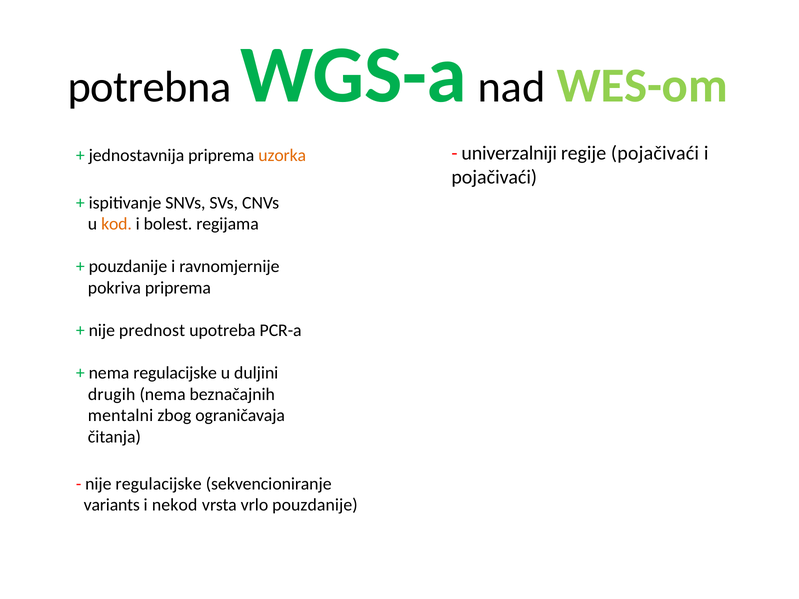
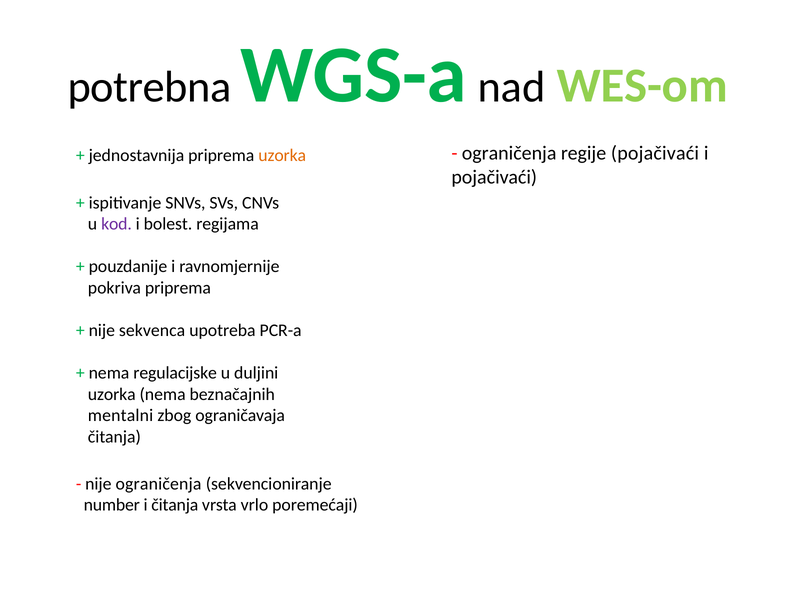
univerzalniji: univerzalniji -> ograničenja (509, 153)
kod colour: orange -> purple (117, 224)
prednost: prednost -> sekvenca (152, 331)
drugih: drugih -> uzorka (112, 394)
nije regulacijske: regulacijske -> ograničenja (159, 484)
variants: variants -> number (112, 505)
i nekod: nekod -> čitanja (175, 505)
vrlo pouzdanije: pouzdanije -> poremećaji (315, 505)
